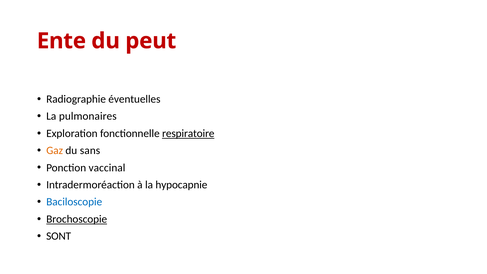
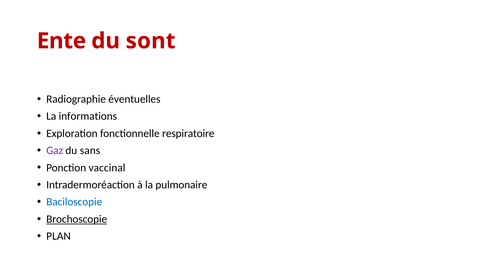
peut: peut -> sont (151, 41)
pulmonaires: pulmonaires -> informations (88, 116)
respiratoire underline: present -> none (188, 133)
Gaz colour: orange -> purple (55, 151)
hypocapnie: hypocapnie -> pulmonaire (181, 185)
SONT: SONT -> PLAN (59, 236)
